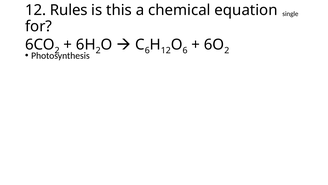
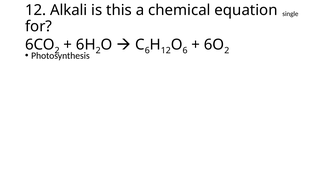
Rules: Rules -> Alkali (69, 10)
